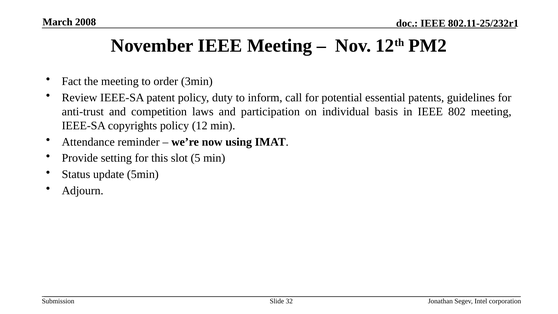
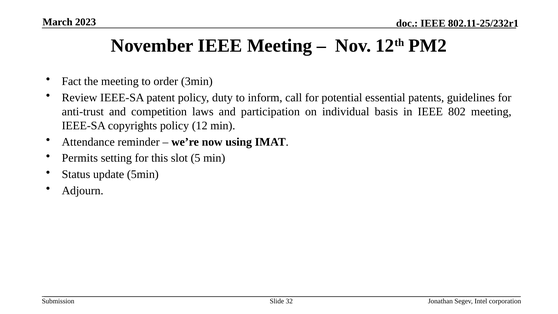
2008: 2008 -> 2023 (86, 22)
Provide: Provide -> Permits (80, 158)
